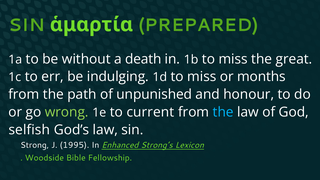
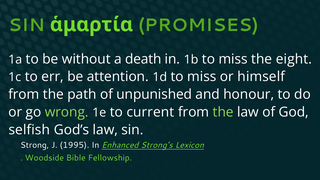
PREPARED: PREPARED -> PROMISES (198, 25)
great: great -> eight (294, 59)
indulging: indulging -> attention (118, 77)
months: months -> himself (261, 77)
the colour: light blue -> light green (223, 112)
